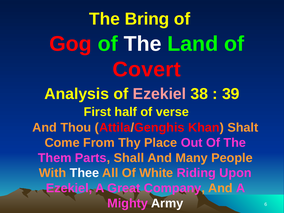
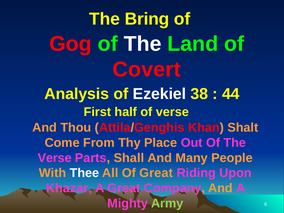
Ezekiel colour: pink -> white (159, 94)
39: 39 -> 44 (231, 94)
Them: Them -> Verse (55, 158)
Of White: White -> Great (156, 173)
Ezekiel: Ezekiel -> Khazar (69, 188)
Army colour: white -> light green (167, 203)
